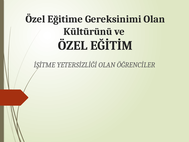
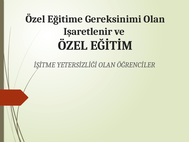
Kültürünü: Kültürünü -> Işaretlenir (88, 31)
